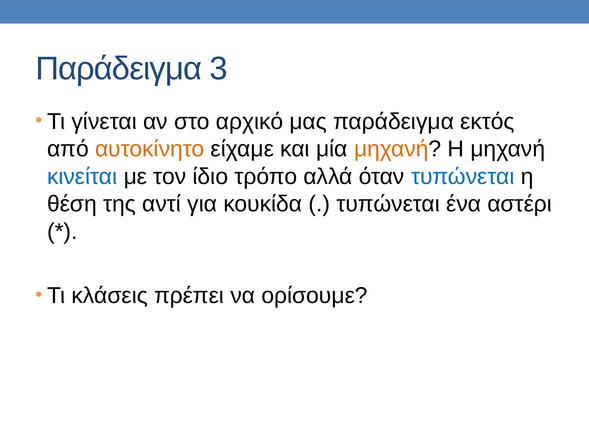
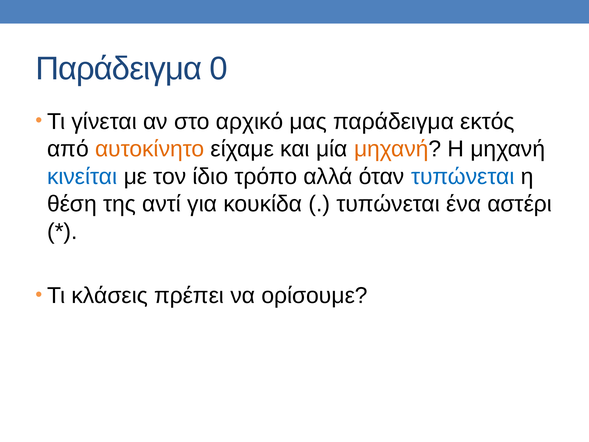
3: 3 -> 0 (219, 69)
